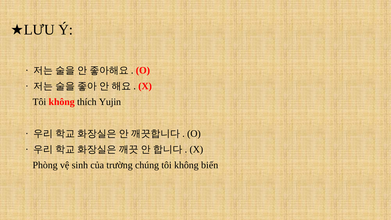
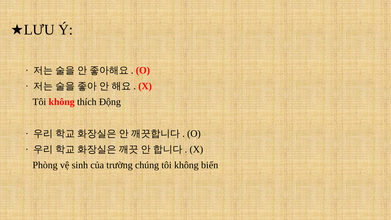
Yujin: Yujin -> Động (110, 102)
